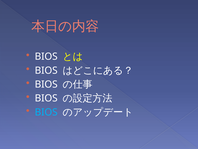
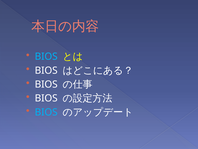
BIOS colour: white -> light blue (46, 56)
